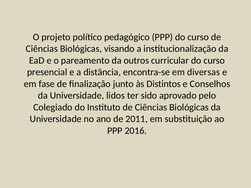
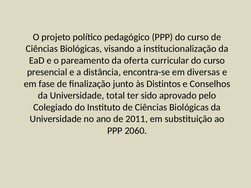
outros: outros -> oferta (136, 60)
lidos: lidos -> total (116, 96)
2016: 2016 -> 2060 (136, 131)
